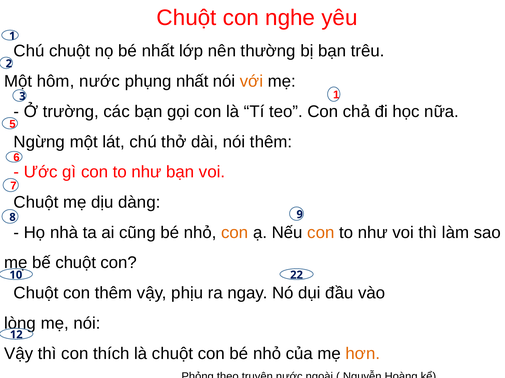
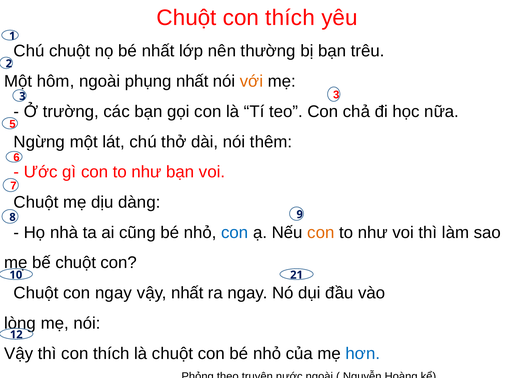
Chuột con nghe: nghe -> thích (290, 18)
hôm nước: nước -> ngoài (100, 81)
3 1: 1 -> 3 (336, 95)
con colour: orange -> blue (235, 233)
22: 22 -> 21 (297, 275)
con thêm: thêm -> ngay (114, 294)
vậy phịu: phịu -> nhất (187, 294)
hơn colour: orange -> blue (363, 354)
